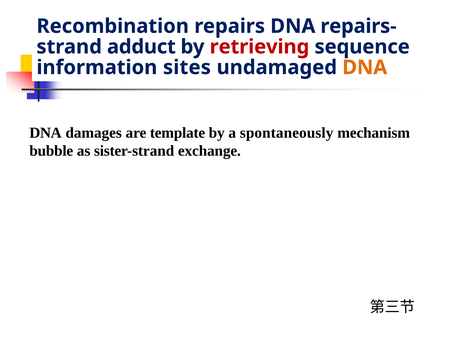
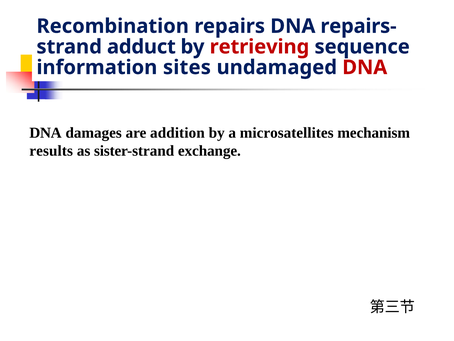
DNA colour: orange -> red (365, 67)
template: template -> addition (177, 133)
spontaneously: spontaneously -> microsatellites (287, 133)
bubble: bubble -> results (51, 151)
